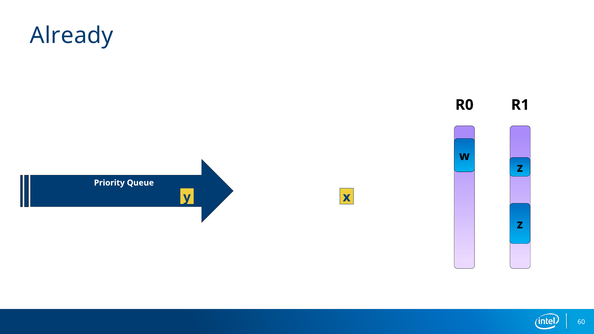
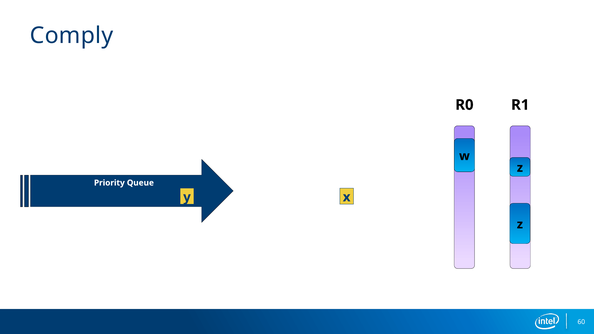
Already: Already -> Comply (72, 35)
